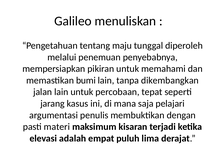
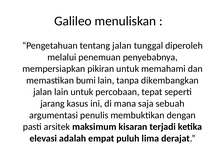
tentang maju: maju -> jalan (122, 46)
pelajari: pelajari -> sebuah (170, 103)
materi: materi -> arsitek (57, 127)
